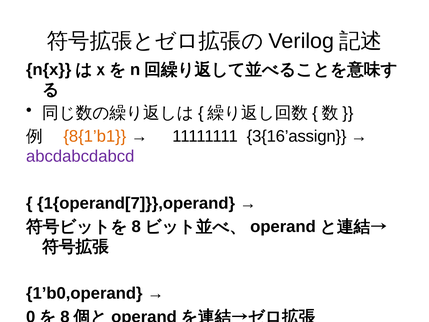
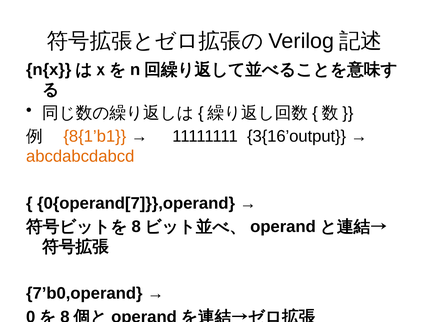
3{16’assign: 3{16’assign -> 3{16’output (297, 136)
abcdabcdabcd colour: purple -> orange (80, 156)
1{operand[7]}},operand: 1{operand[7]}},operand -> 0{operand[7]}},operand (136, 203)
1’b0,operand: 1’b0,operand -> 7’b0,operand (84, 293)
